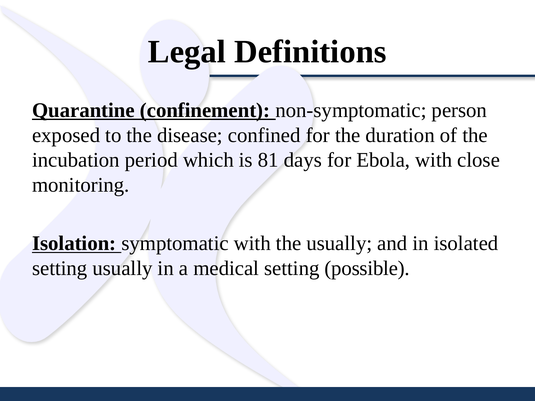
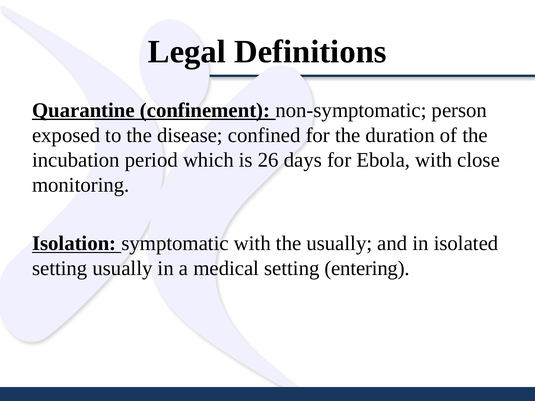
81: 81 -> 26 (268, 160)
possible: possible -> entering (367, 268)
